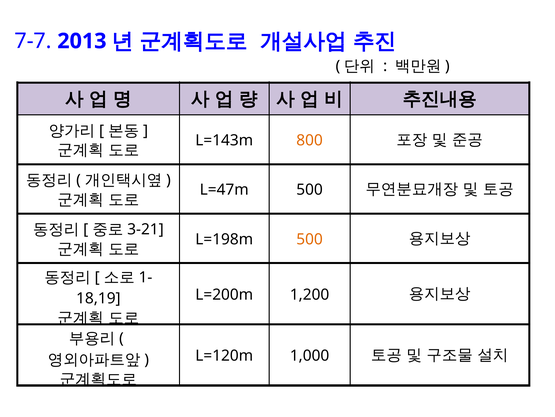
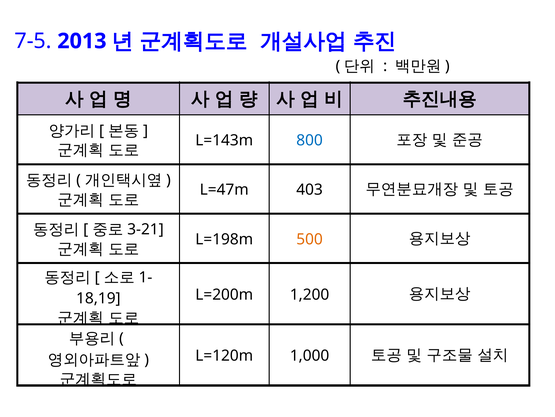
7-7: 7-7 -> 7-5 (33, 41)
800 colour: orange -> blue (310, 140)
L=47m 500: 500 -> 403 (310, 190)
